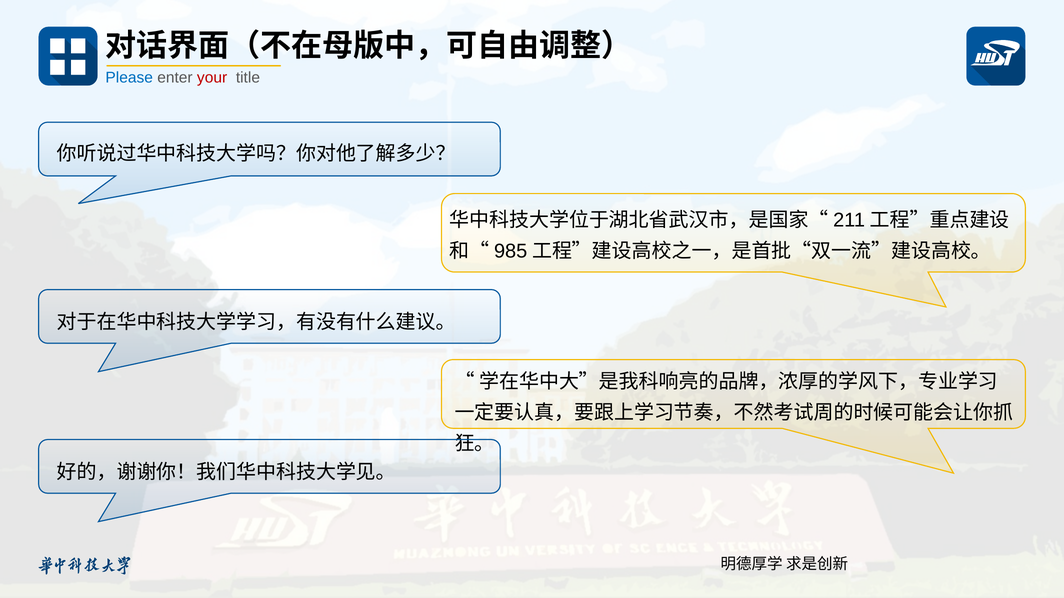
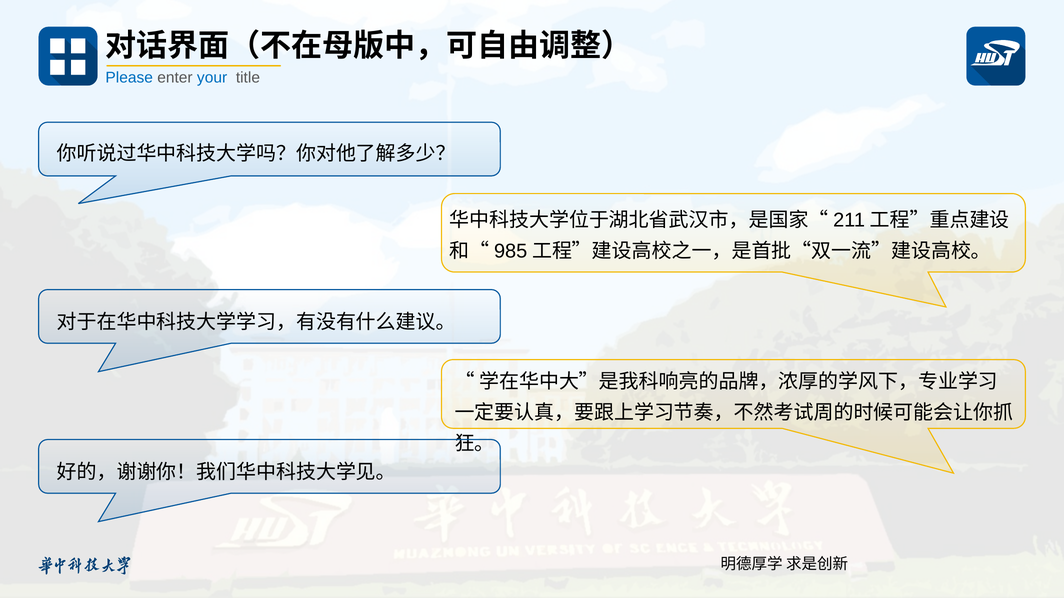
your colour: red -> blue (212, 78)
